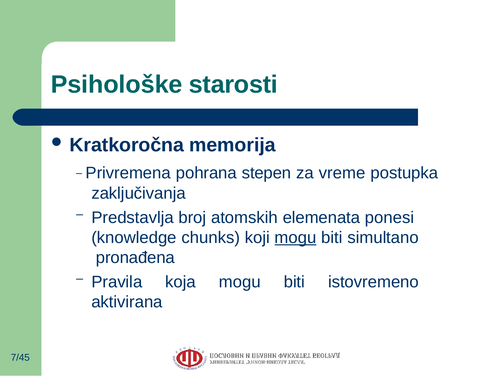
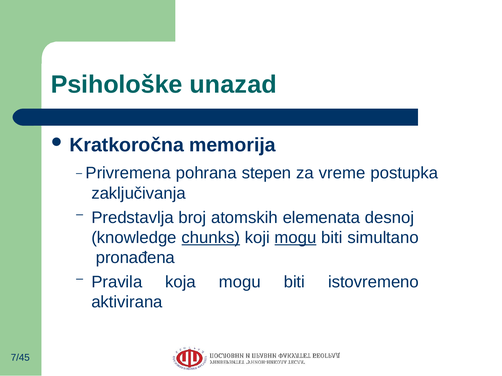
starosti: starosti -> unazad (233, 85)
ponesi: ponesi -> desnoj (390, 218)
chunks underline: none -> present (211, 238)
